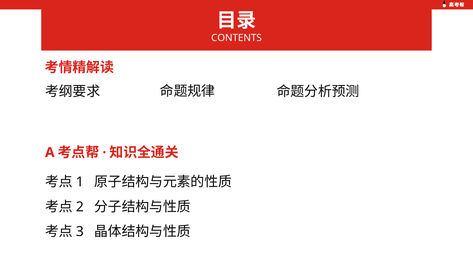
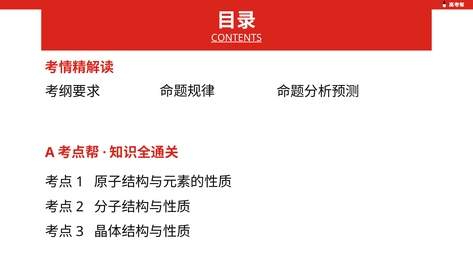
CONTENTS underline: none -> present (236, 38)
